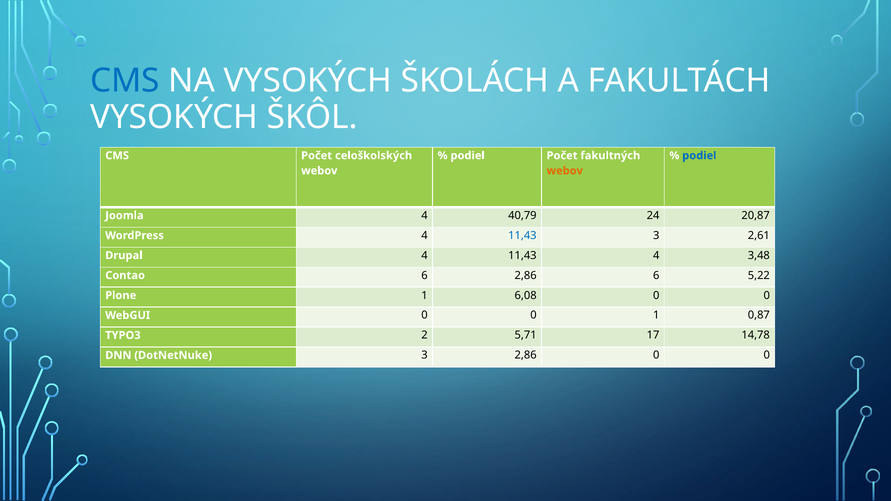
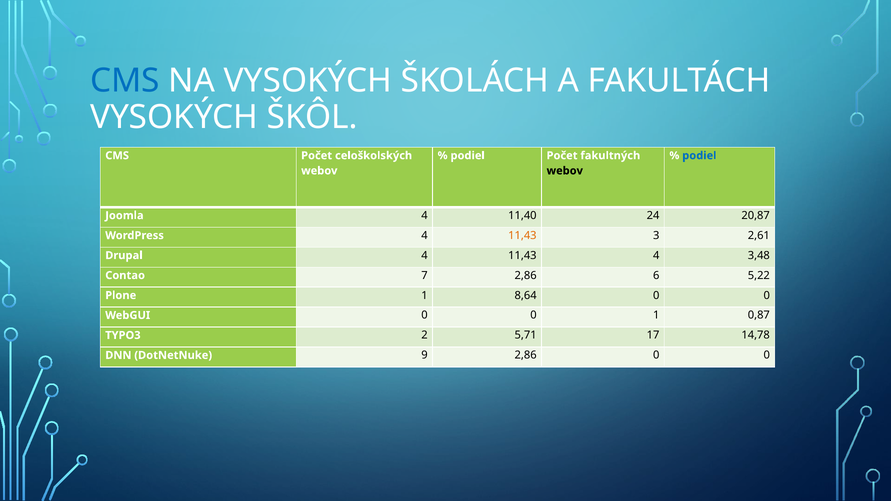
webov colour: orange -> black (565, 171)
40,79: 40,79 -> 11,40 (522, 216)
11,43 colour: blue -> orange (522, 236)
Contao 6: 6 -> 7 (424, 275)
6,08: 6,08 -> 8,64 (526, 295)
DotNetNuke 3: 3 -> 9 (424, 355)
